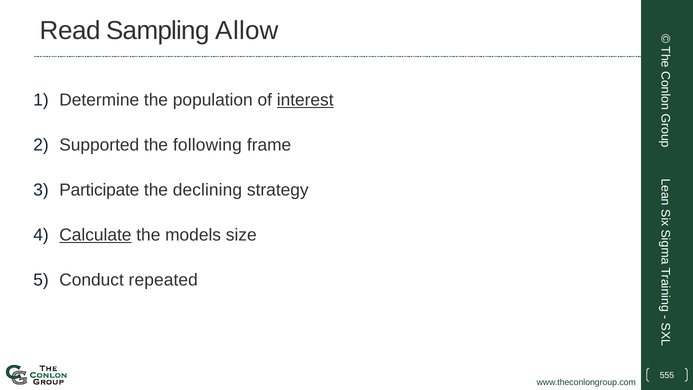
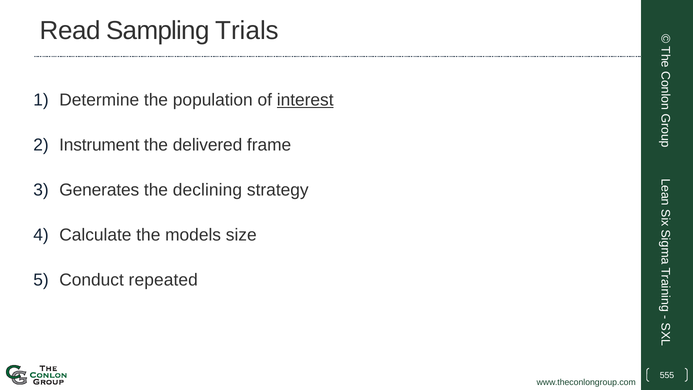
Allow: Allow -> Trials (247, 31)
Supported: Supported -> Instrument (99, 145)
following: following -> delivered (208, 145)
Participate: Participate -> Generates (99, 190)
Calculate underline: present -> none (95, 235)
